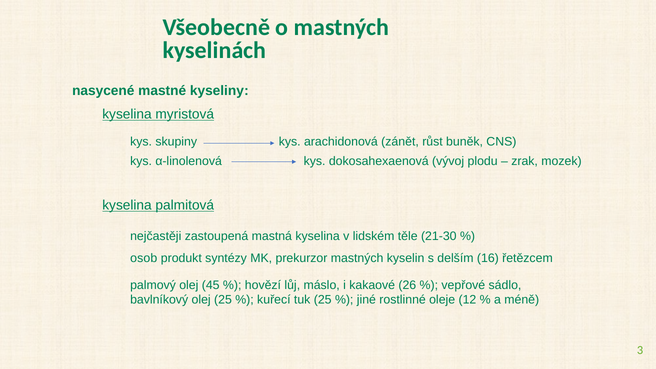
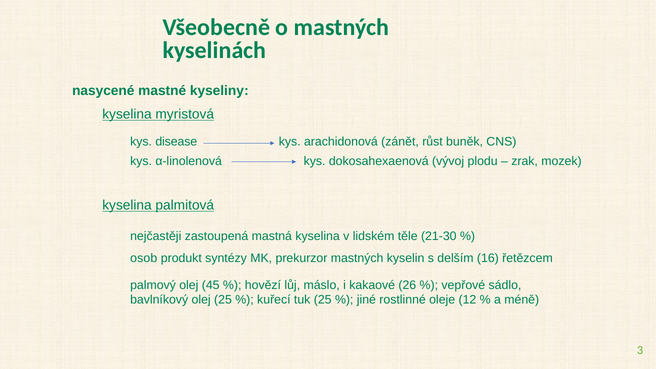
skupiny: skupiny -> disease (176, 142)
